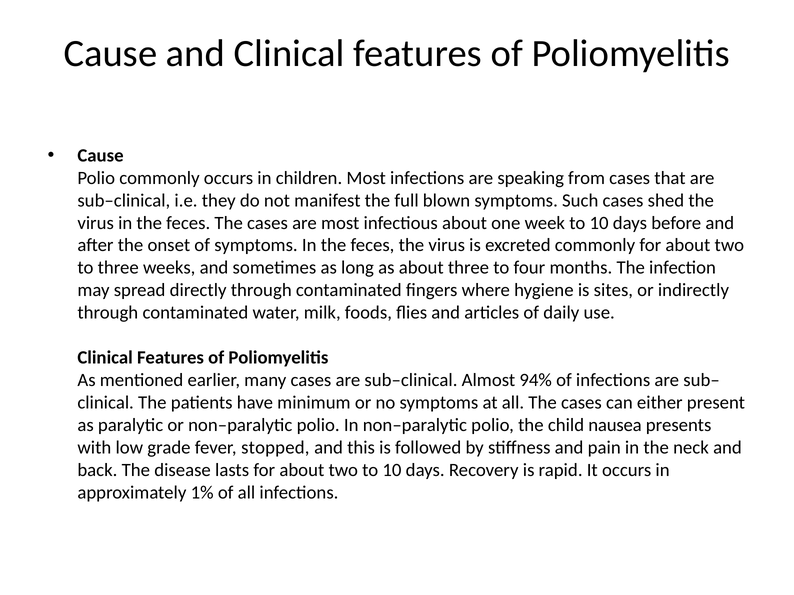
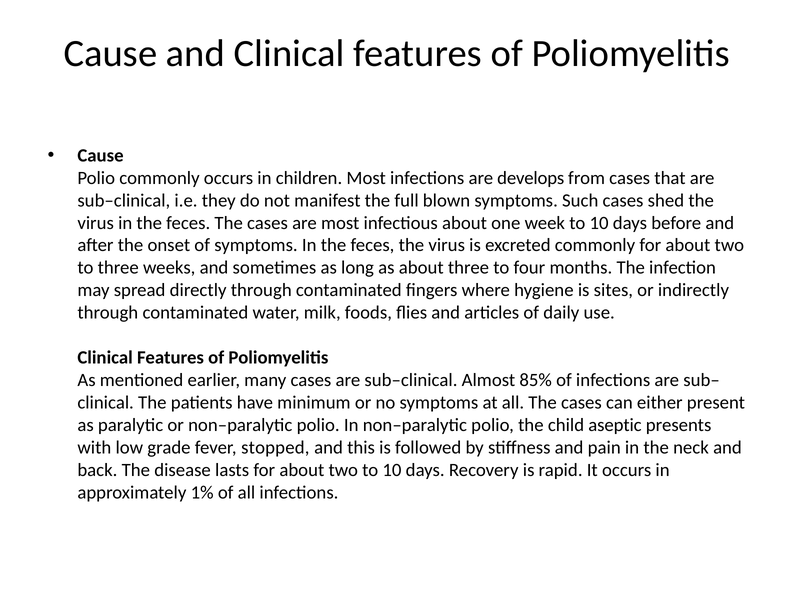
speaking: speaking -> develops (531, 178)
94%: 94% -> 85% (536, 381)
nausea: nausea -> aseptic (615, 426)
